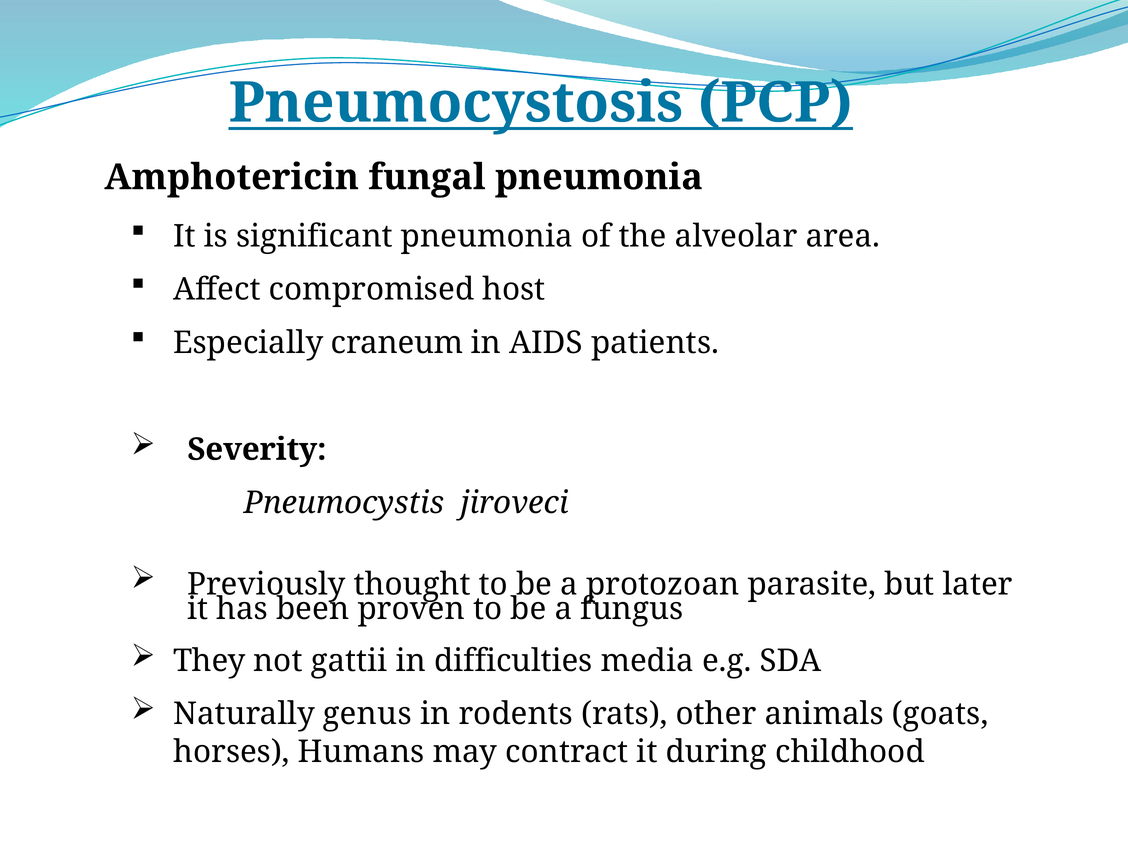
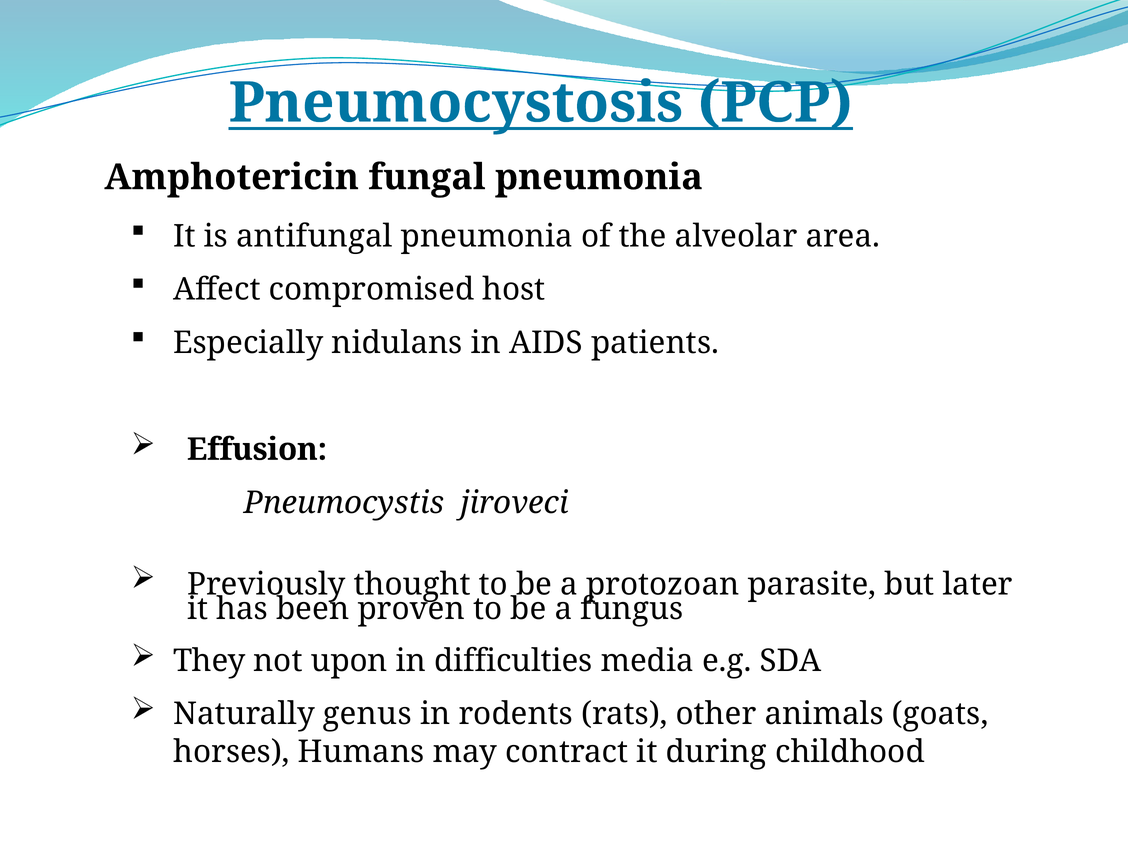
significant: significant -> antifungal (314, 236)
craneum: craneum -> nidulans (397, 343)
Severity: Severity -> Effusion (257, 449)
gattii: gattii -> upon (349, 661)
